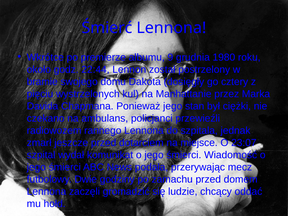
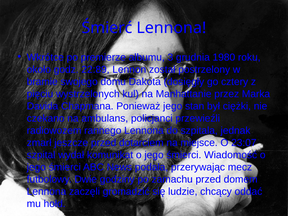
9: 9 -> 3 (170, 57)
22:44: 22:44 -> 22:89 (95, 70)
